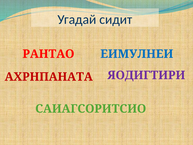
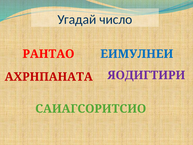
сидит: сидит -> число (116, 19)
